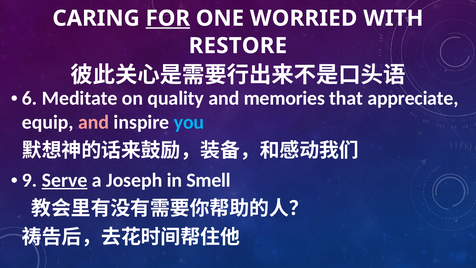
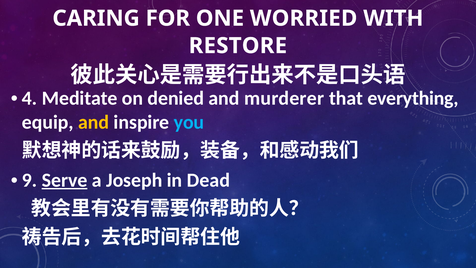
FOR underline: present -> none (168, 18)
6: 6 -> 4 (30, 98)
quality: quality -> denied (176, 98)
memories: memories -> murderer (284, 98)
appreciate: appreciate -> everything (413, 98)
and colour: pink -> yellow (94, 122)
Smell: Smell -> Dead (208, 180)
